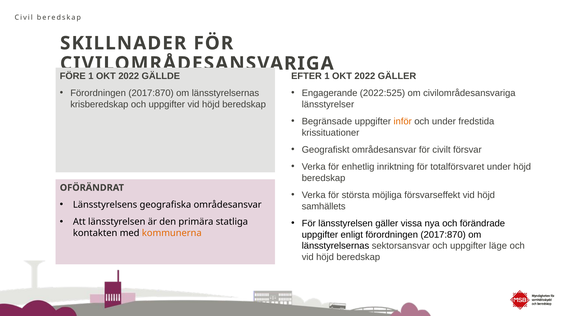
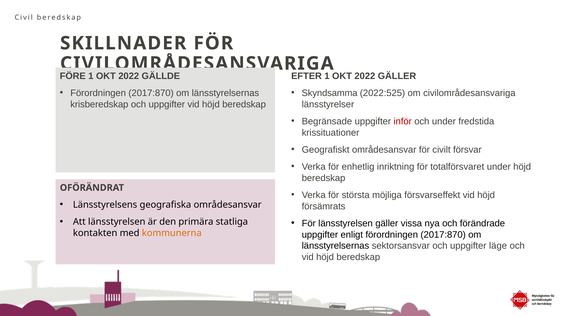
Engagerande: Engagerande -> Skyndsamma (330, 93)
inför colour: orange -> red (403, 121)
samhällets: samhällets -> försämrats (324, 206)
